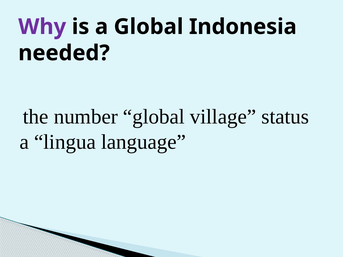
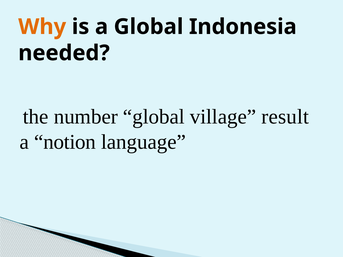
Why colour: purple -> orange (42, 27)
status: status -> result (285, 117)
lingua: lingua -> notion (65, 142)
